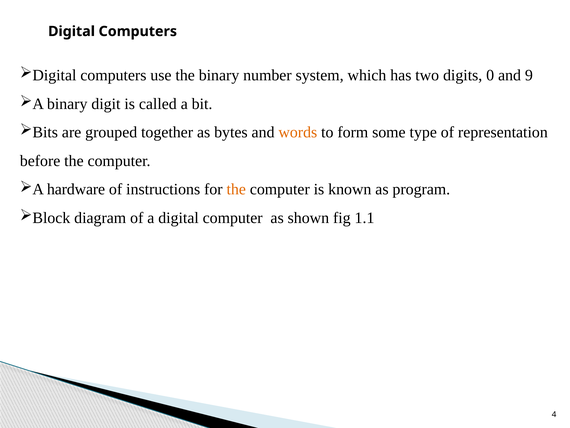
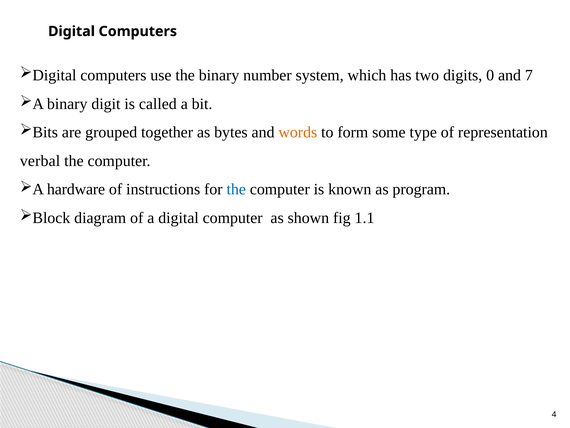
9: 9 -> 7 (529, 75)
before: before -> verbal (40, 161)
the colour: orange -> blue (236, 189)
